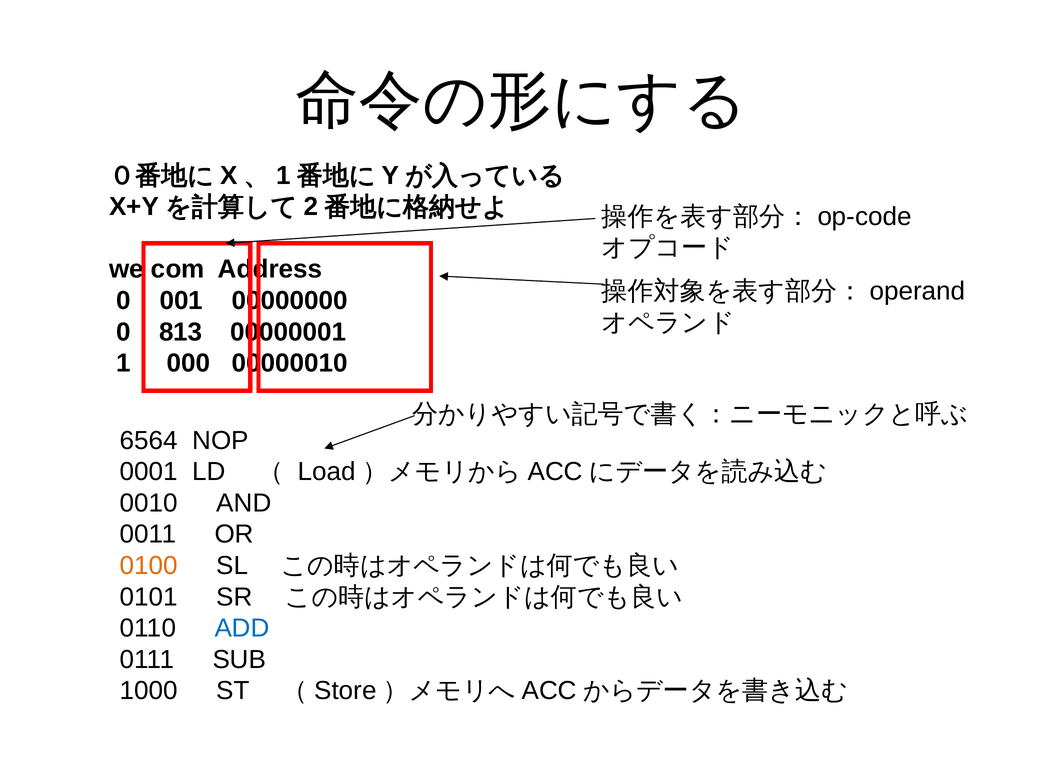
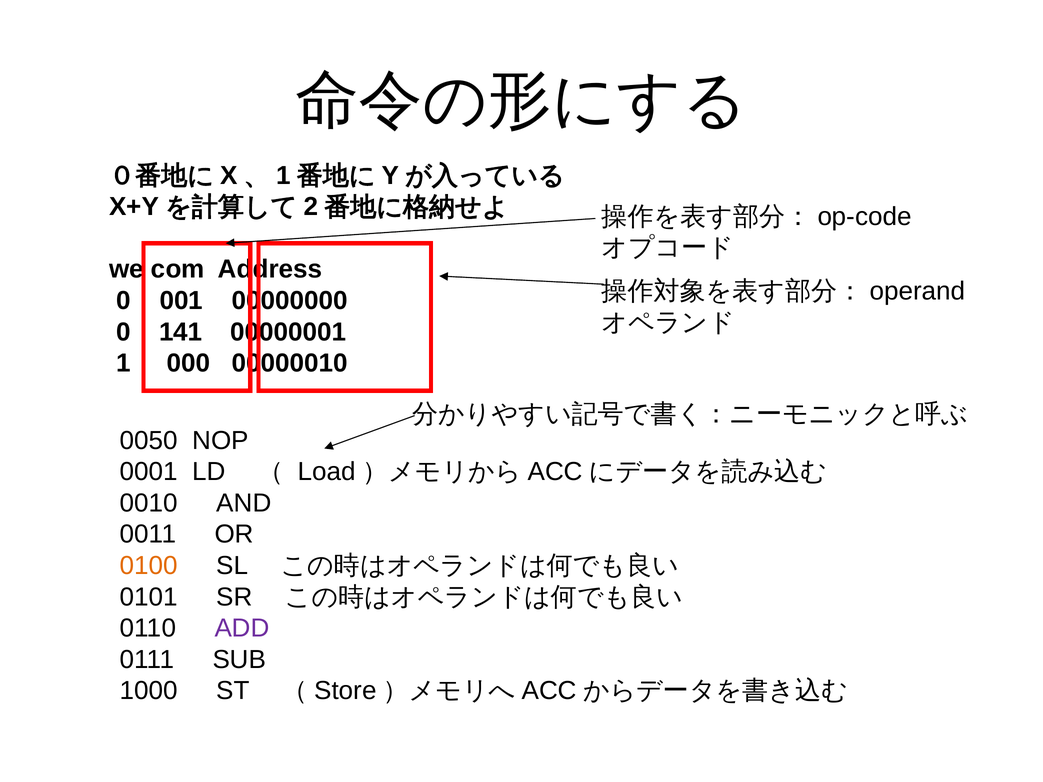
813: 813 -> 141 (181, 332)
6564: 6564 -> 0050 (149, 441)
ADD colour: blue -> purple (242, 628)
